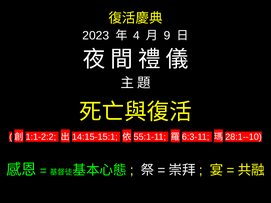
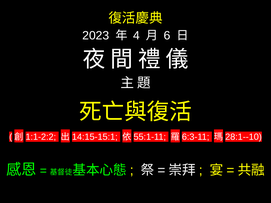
9: 9 -> 6 (167, 36)
